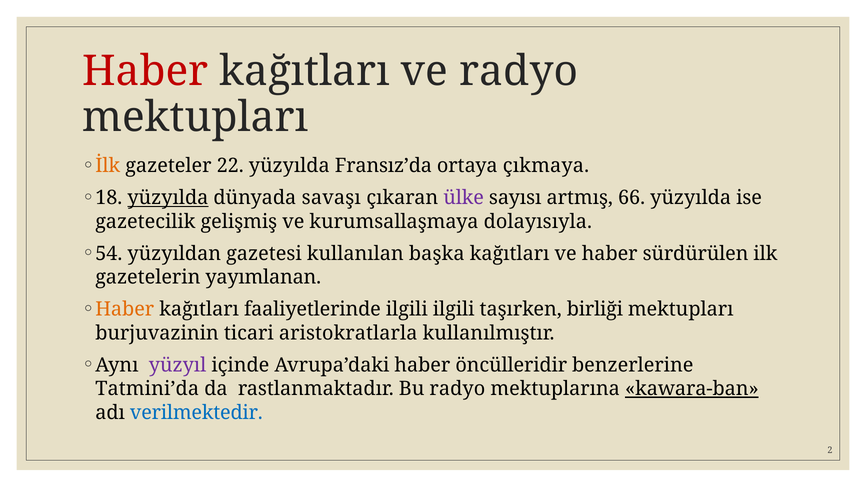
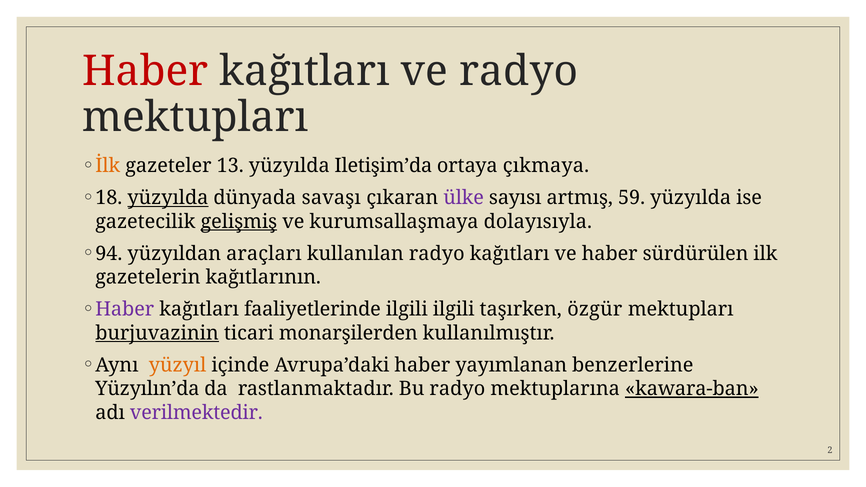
22: 22 -> 13 (230, 166)
Fransız’da: Fransız’da -> Iletişim’da (383, 166)
66: 66 -> 59 (632, 198)
gelişmiş underline: none -> present (239, 222)
54: 54 -> 94 (109, 254)
gazetesi: gazetesi -> araçları (264, 254)
kullanılan başka: başka -> radyo (437, 254)
yayımlanan: yayımlanan -> kağıtlarının (263, 277)
Haber colour: orange -> purple (125, 309)
birliği: birliği -> özgür (595, 309)
burjuvazinin underline: none -> present (157, 333)
aristokratlarla: aristokratlarla -> monarşilerden (348, 333)
yüzyıl colour: purple -> orange (178, 365)
öncülleridir: öncülleridir -> yayımlanan (511, 365)
Tatmini’da: Tatmini’da -> Yüzyılın’da (147, 389)
verilmektedir colour: blue -> purple (196, 413)
